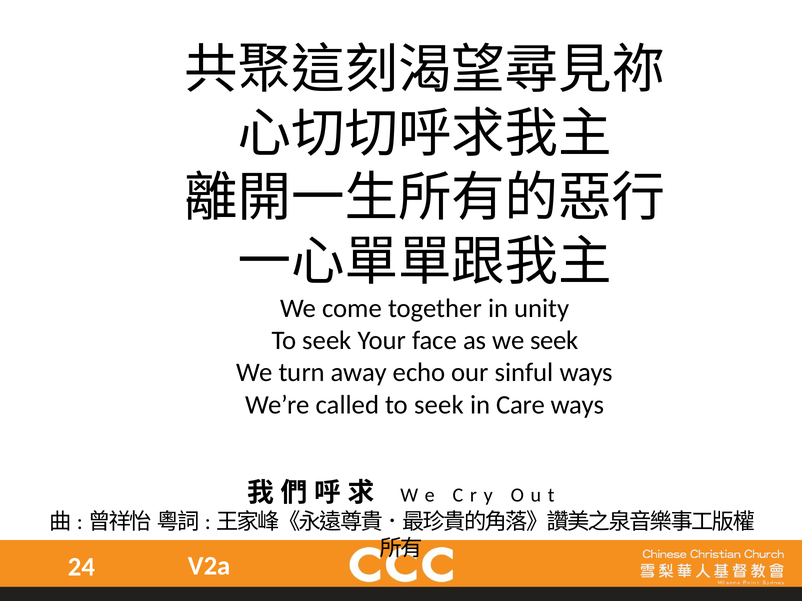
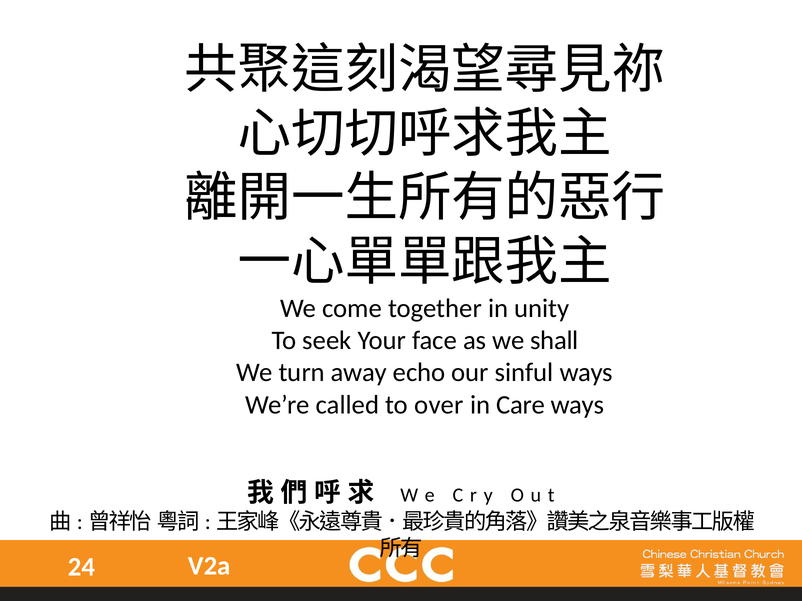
we seek: seek -> shall (554, 341)
called to seek: seek -> over (439, 405)
